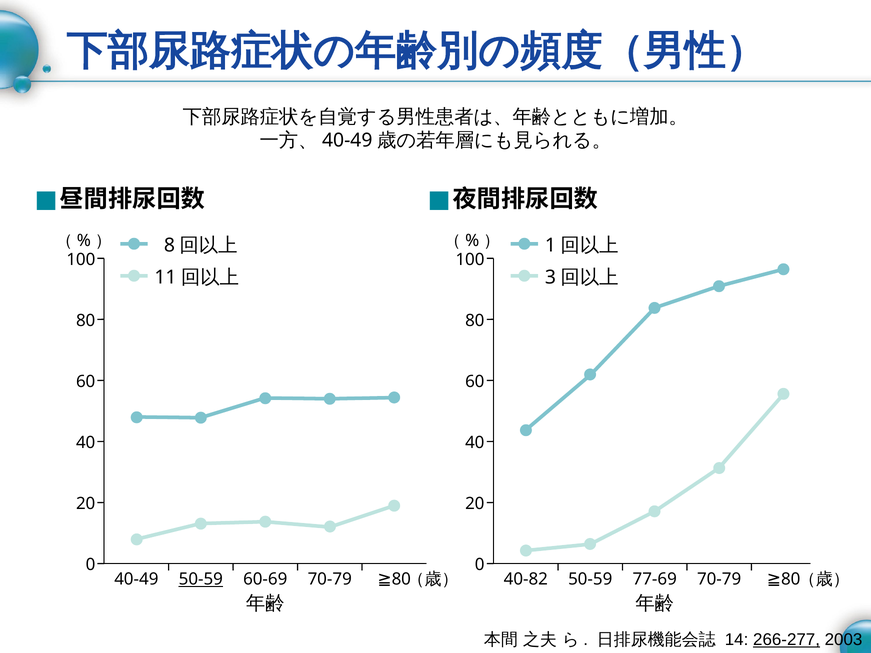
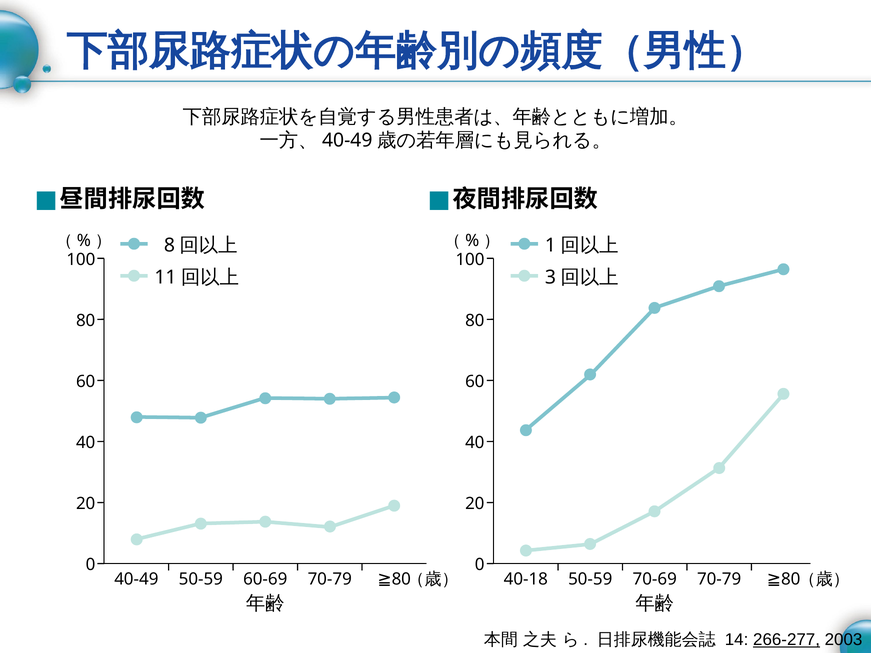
50-59 underline: present -> none (201, 579)
40-82: 40-82 -> 40-18 (526, 579)
77-69: 77-69 -> 70-69 (655, 579)
